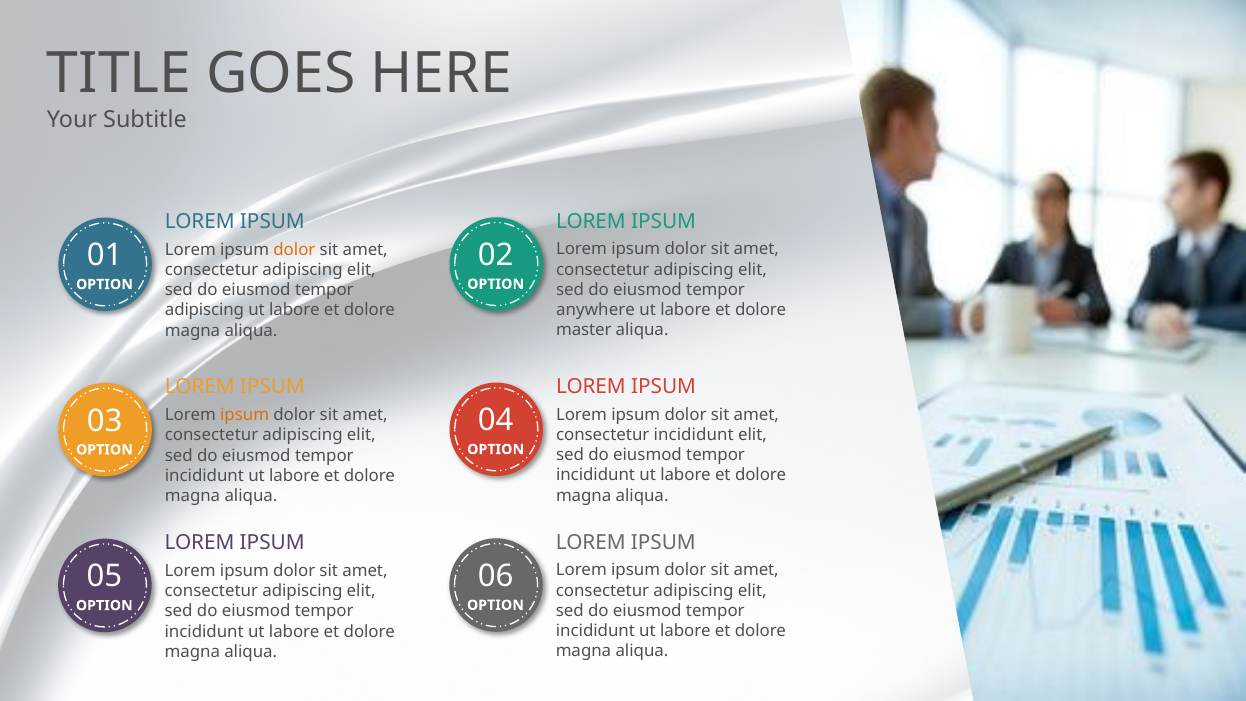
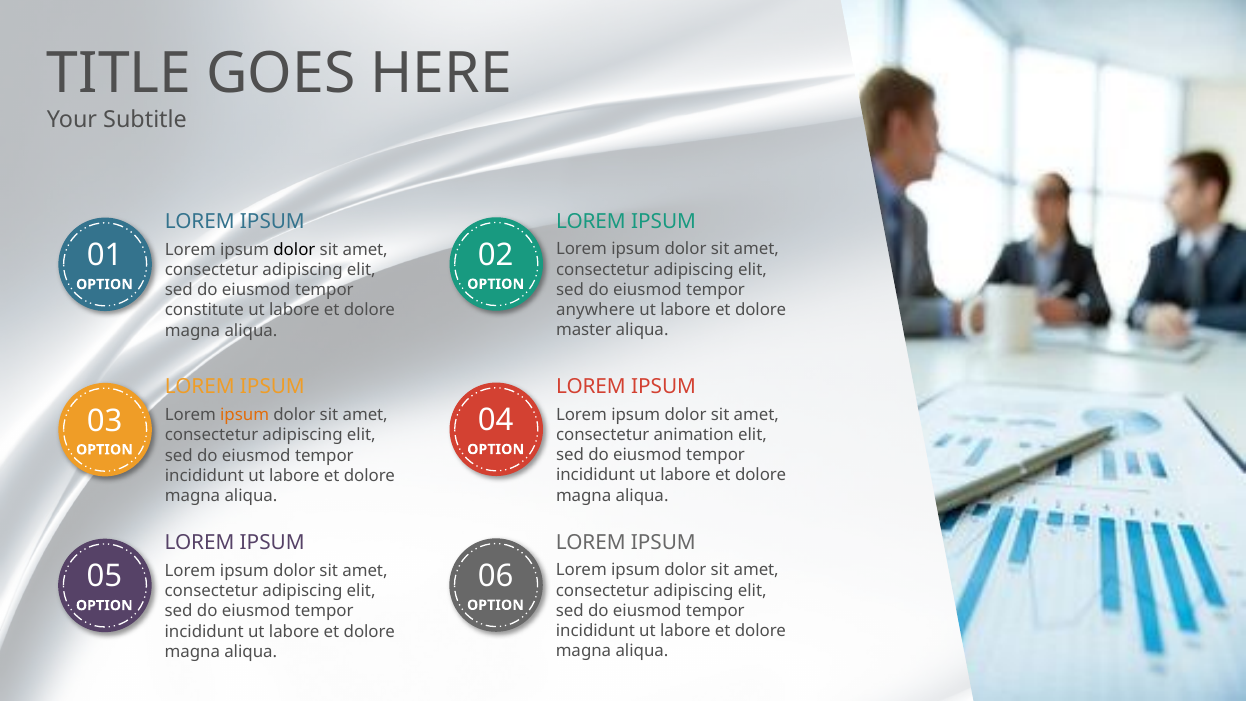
dolor colour: orange -> black (294, 250)
adipiscing: adipiscing -> constitute (204, 310)
consectetur incididunt: incididunt -> animation (694, 435)
